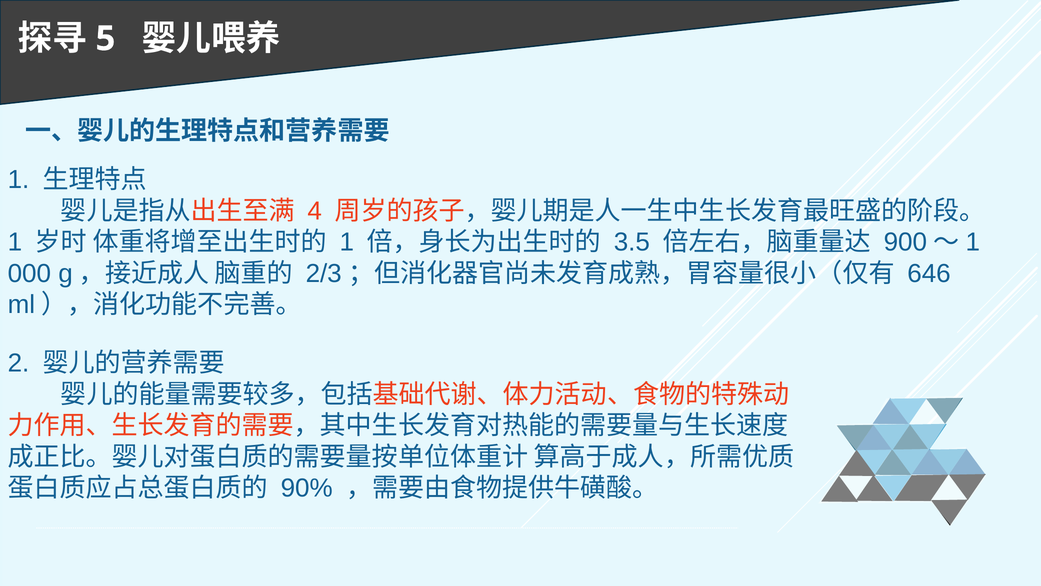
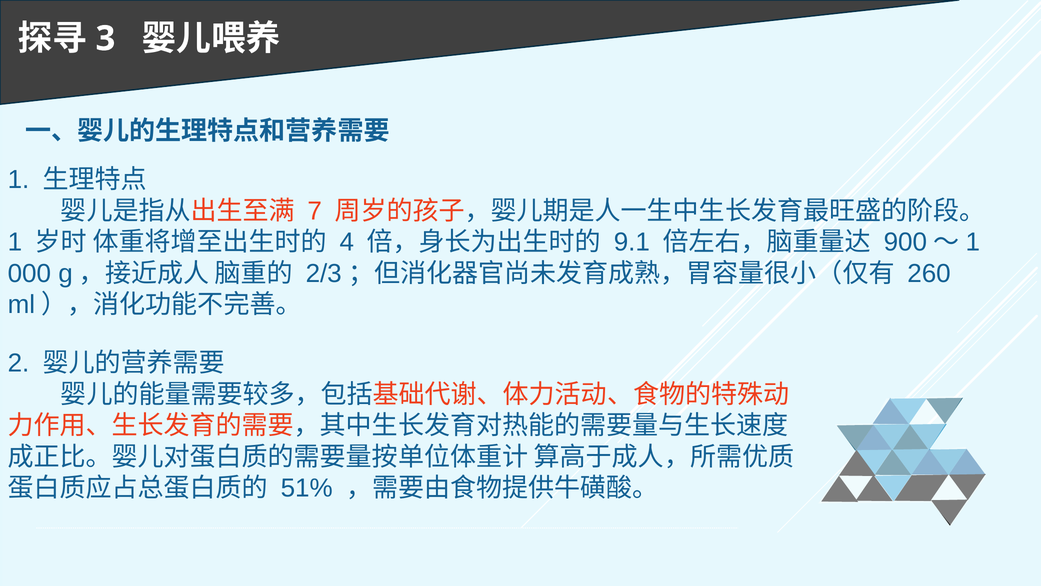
5: 5 -> 3 (105, 39)
4: 4 -> 7 (315, 211)
1: 1 -> 4 (347, 242)
3.5: 3.5 -> 9.1 (632, 242)
646: 646 -> 260 (929, 273)
90%: 90% -> 51% (307, 488)
